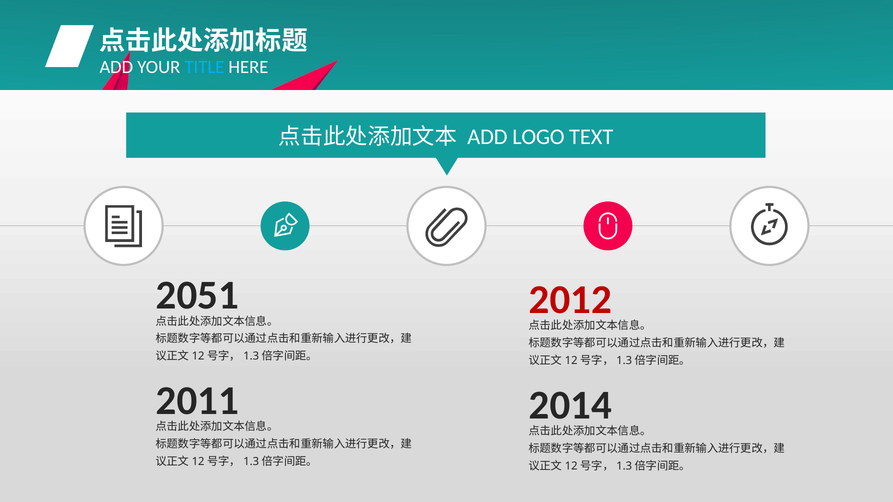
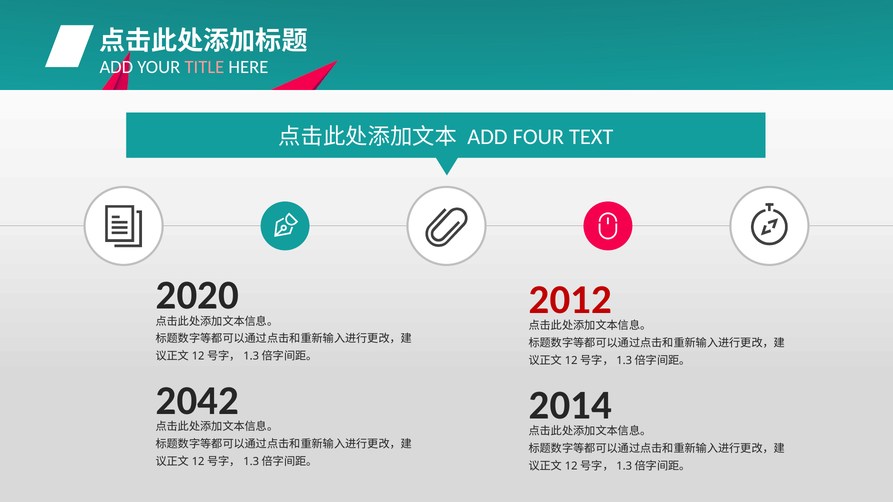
TITLE colour: light blue -> pink (204, 67)
LOGO: LOGO -> FOUR (538, 137)
2051: 2051 -> 2020 (197, 296)
2011: 2011 -> 2042 (197, 401)
